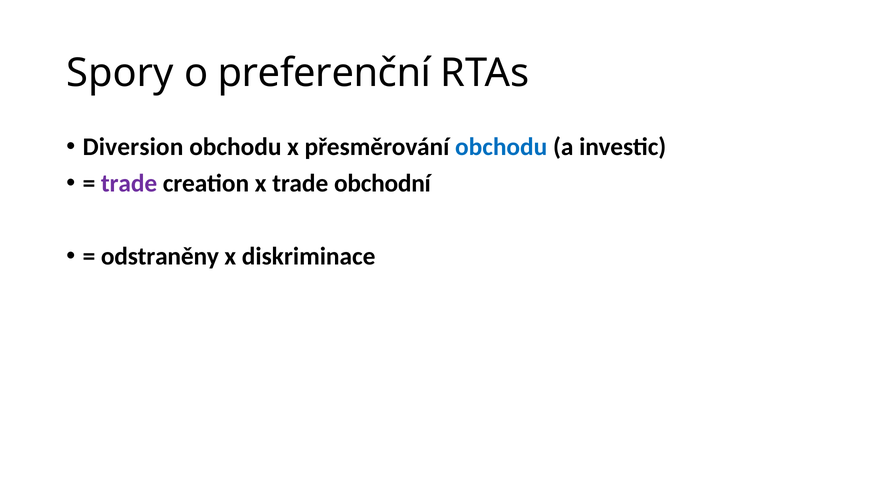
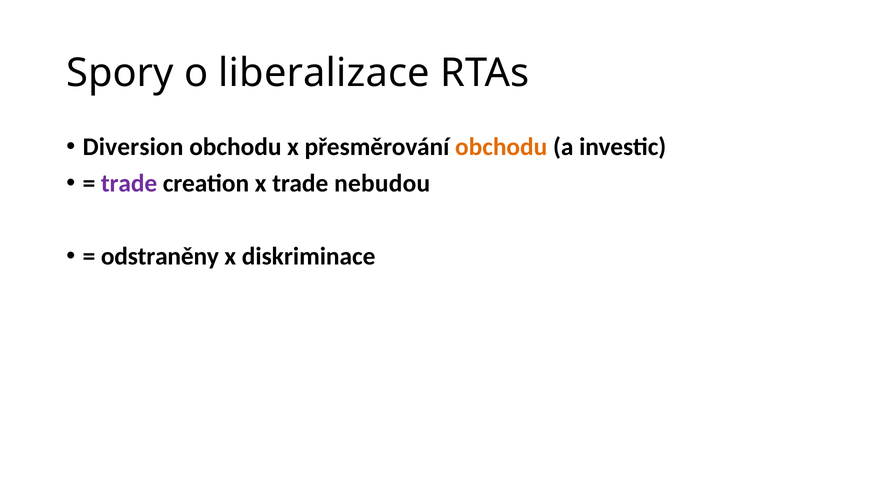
preferenční: preferenční -> liberalizace (324, 73)
obchodu colour: blue -> orange (501, 147)
obchodní: obchodní -> nebudou (382, 184)
